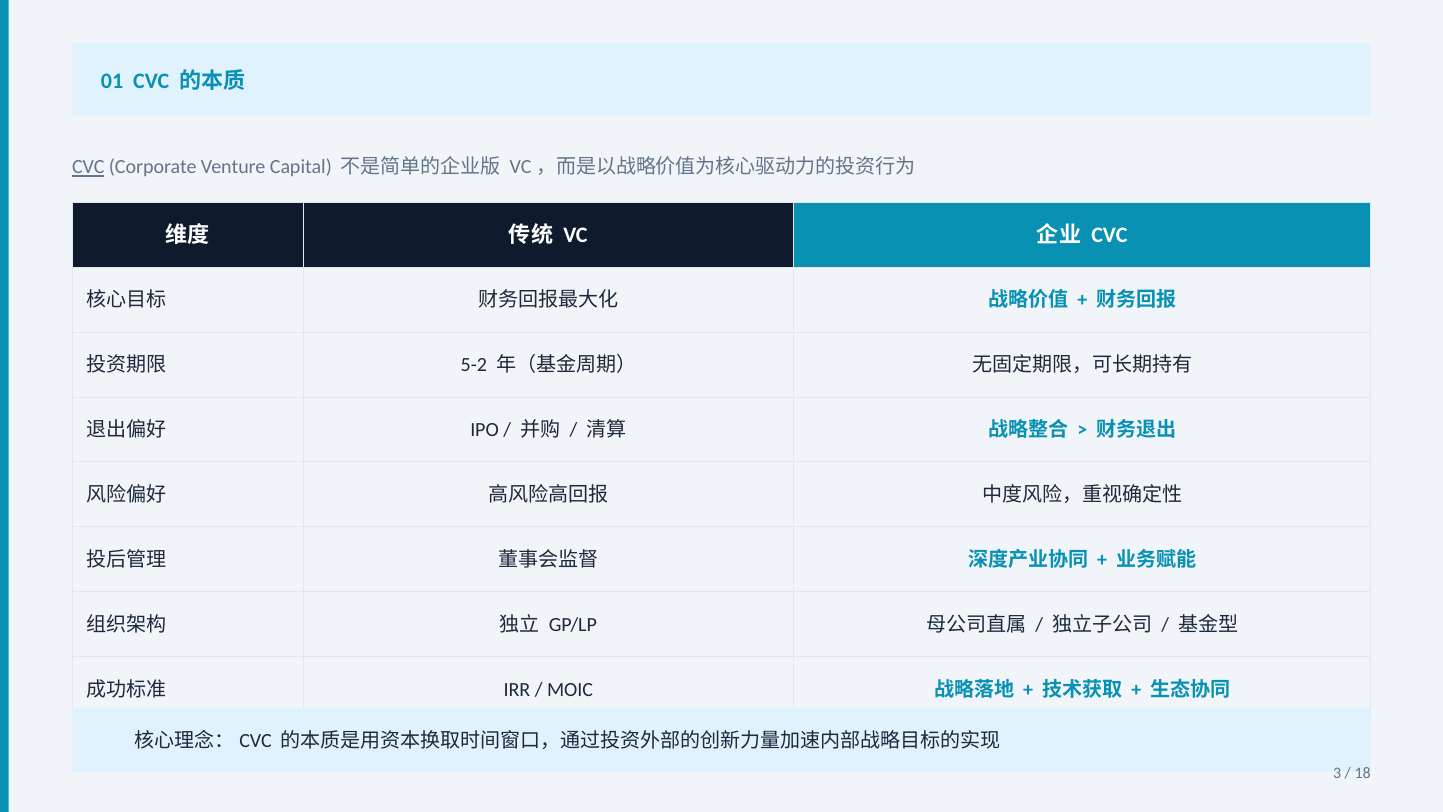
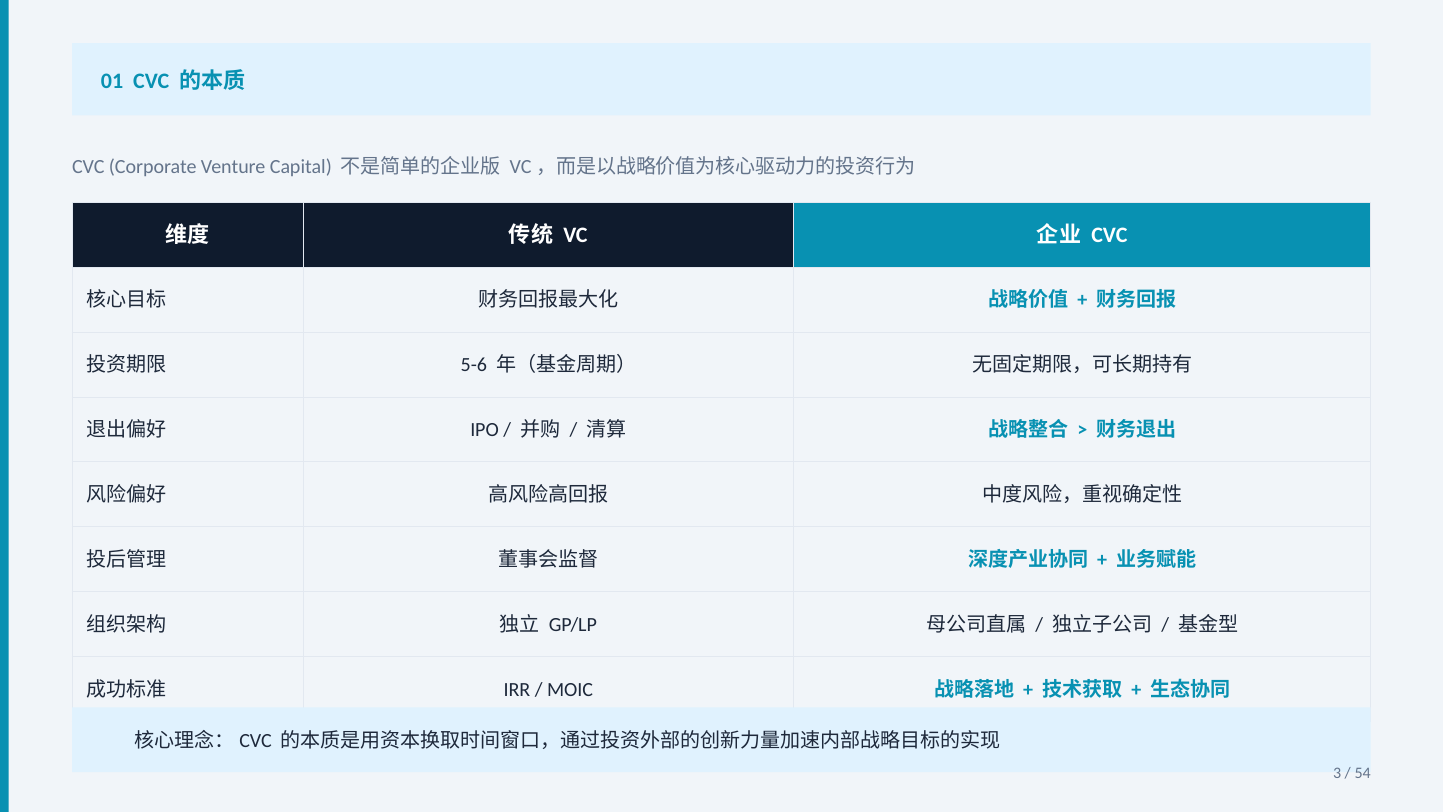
CVC underline: present -> none (88, 167)
5-2: 5-2 -> 5-6 (474, 365)
18: 18 -> 54 (1363, 773)
